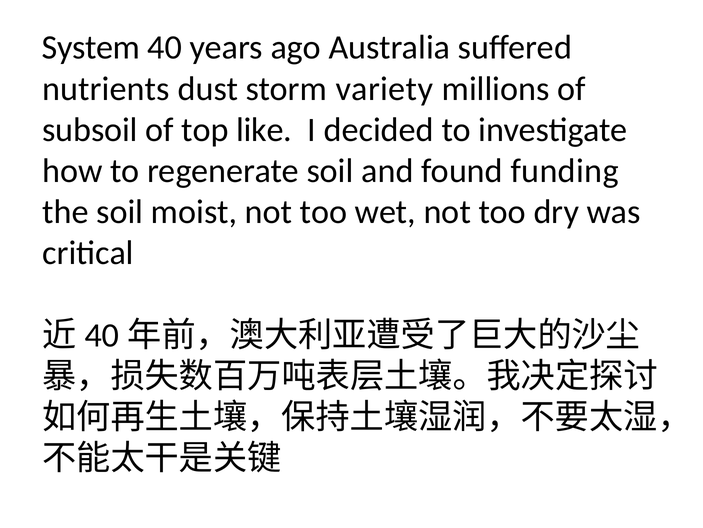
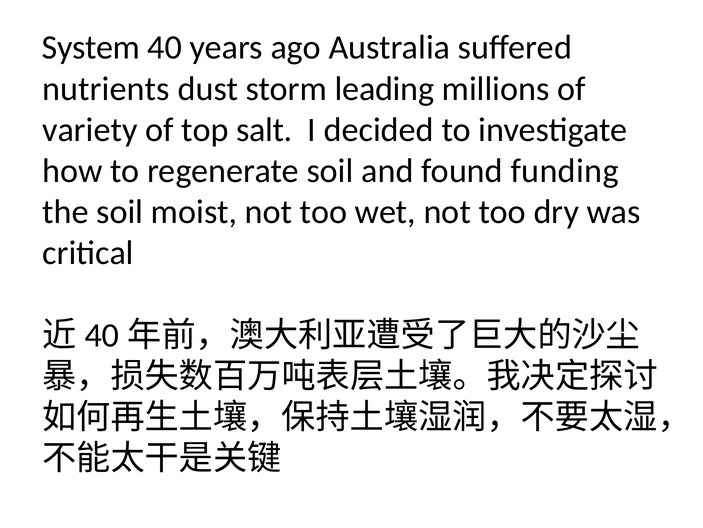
variety: variety -> leading (385, 89)
subsoil: subsoil -> variety (90, 130)
like: like -> salt (264, 130)
